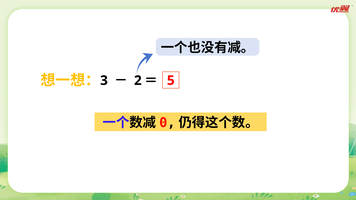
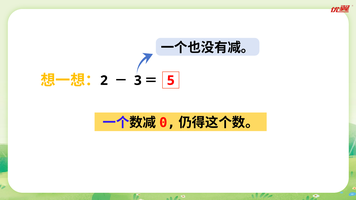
3: 3 -> 2 (104, 81)
2: 2 -> 3 (138, 81)
